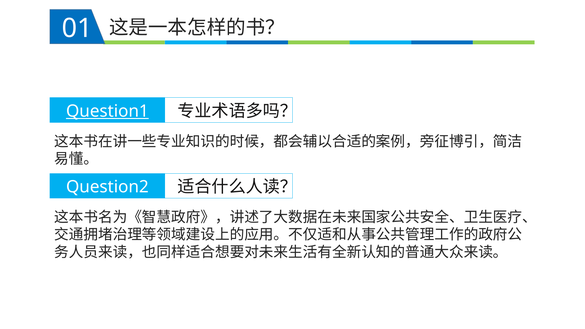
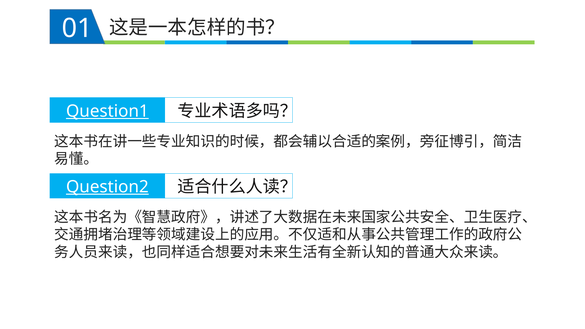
Question2 underline: none -> present (107, 187)
